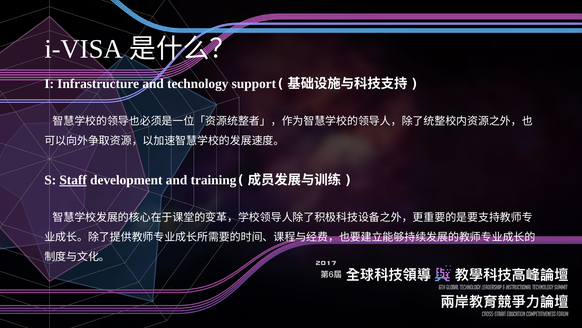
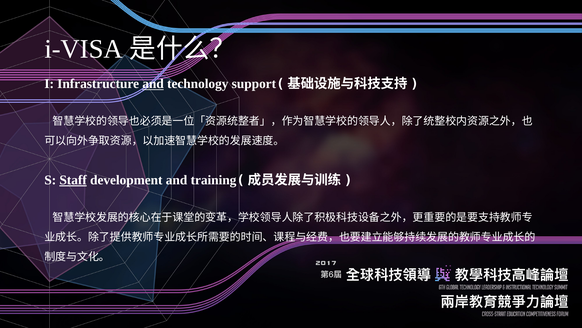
and underline: none -> present (153, 84)
